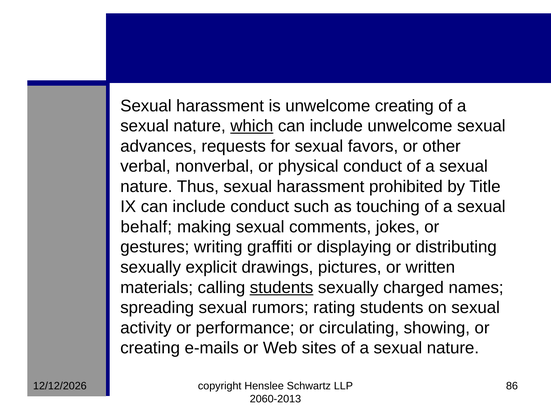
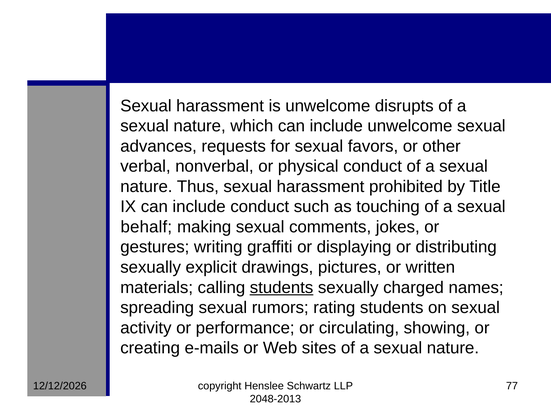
unwelcome creating: creating -> disrupts (404, 106)
which underline: present -> none (252, 126)
86: 86 -> 77 (512, 386)
2060-2013: 2060-2013 -> 2048-2013 (275, 399)
